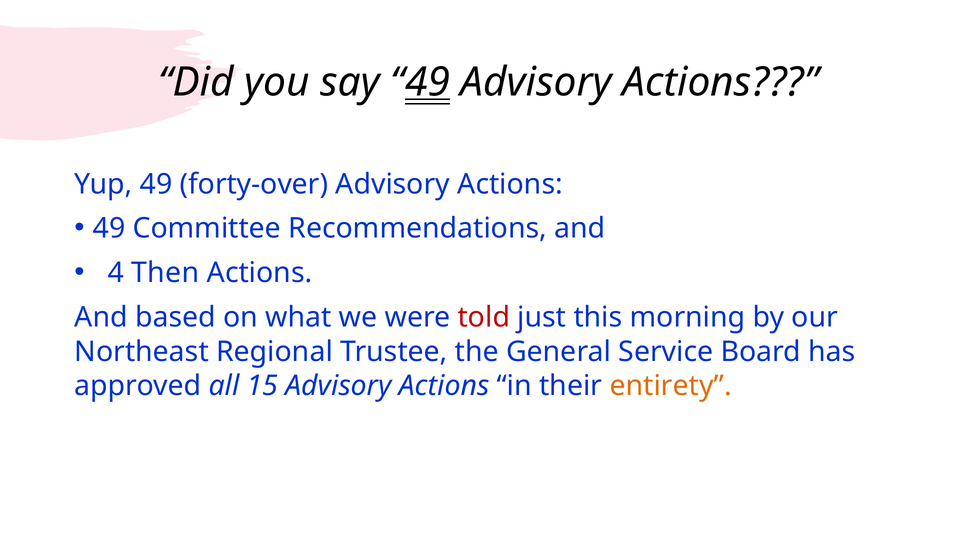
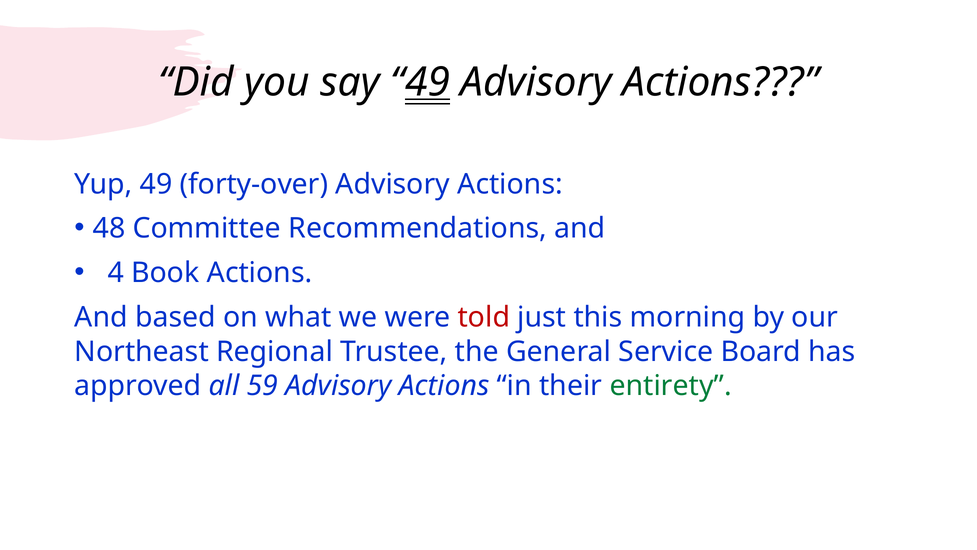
49: 49 -> 48 (109, 228)
Then: Then -> Book (165, 273)
15: 15 -> 59 (262, 386)
entirety colour: orange -> green (671, 386)
